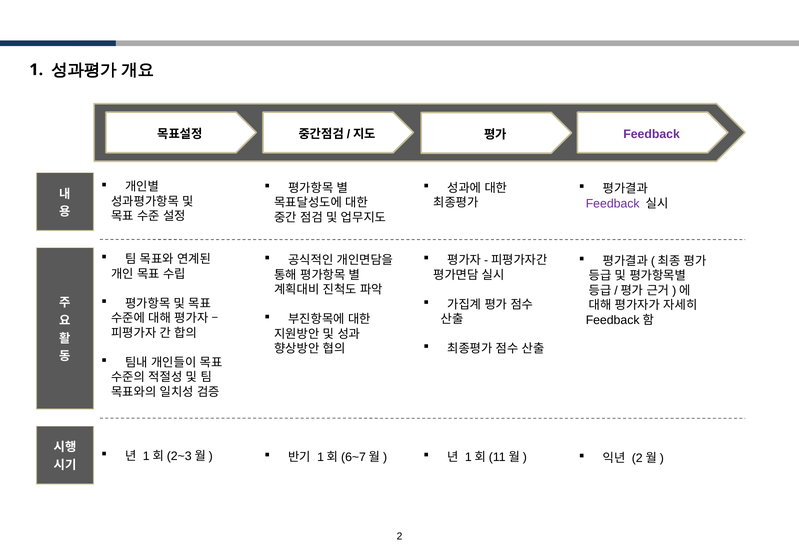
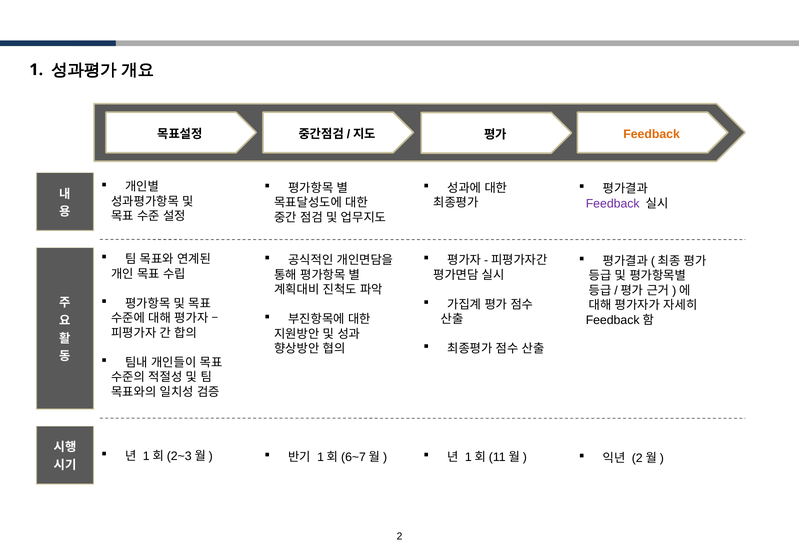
Feedback colour: purple -> orange (652, 134)
